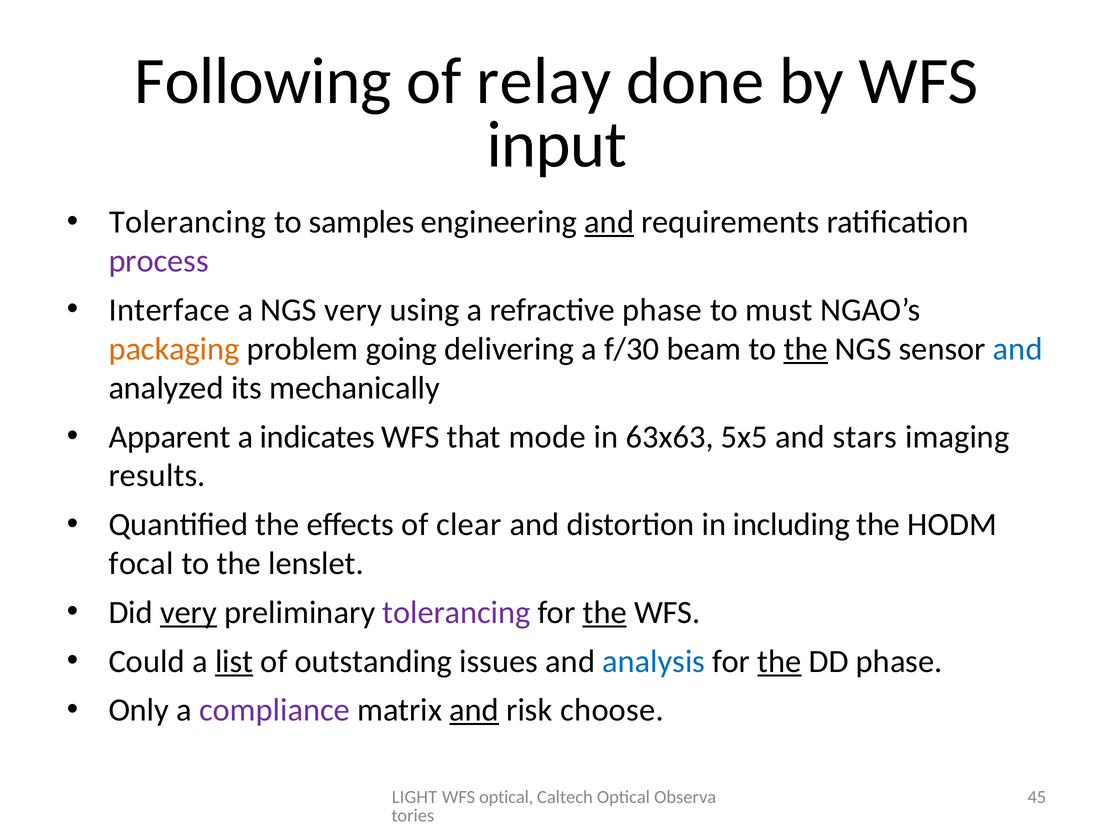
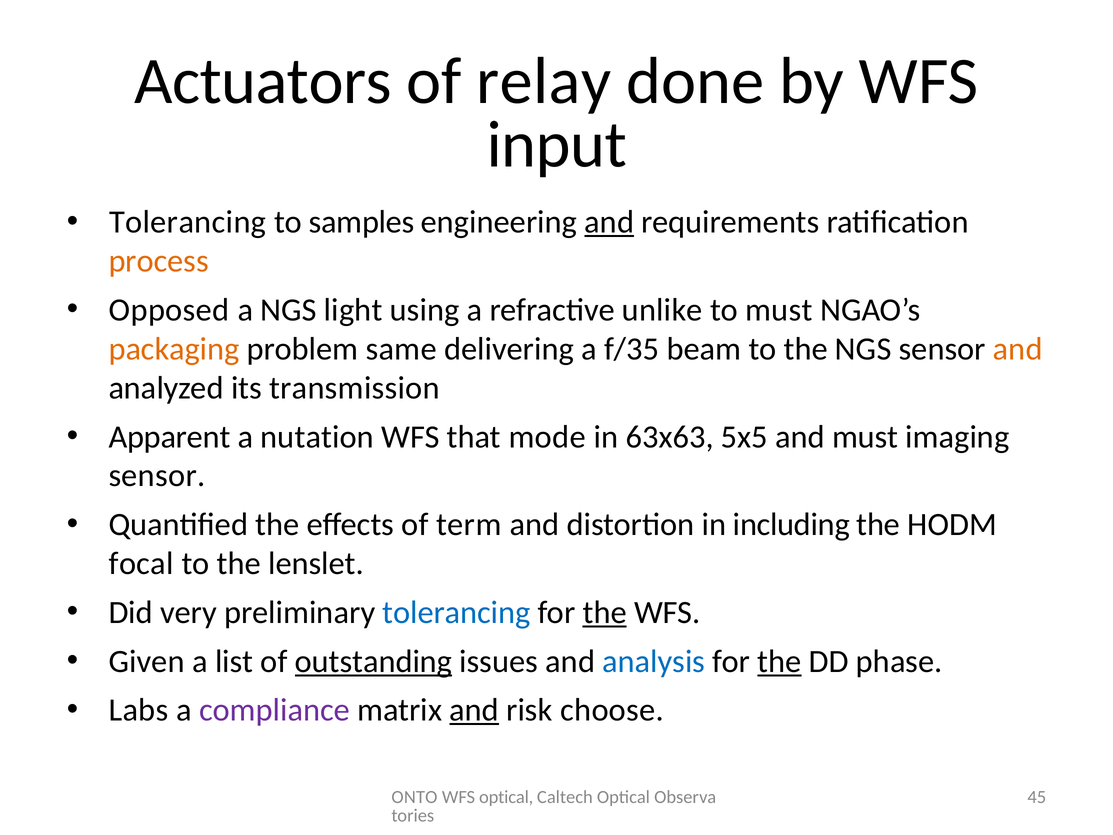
Following: Following -> Actuators (263, 81)
process colour: purple -> orange (159, 261)
Interface: Interface -> Opposed (169, 310)
NGS very: very -> light (353, 310)
refractive phase: phase -> unlike (662, 310)
going: going -> same (401, 349)
f/30: f/30 -> f/35 (632, 349)
the underline: present -> none (806, 349)
and colour: blue -> orange (1018, 349)
mechanically: mechanically -> transmission (354, 388)
indicates: indicates -> nutation (317, 437)
and stars: stars -> must (865, 437)
results: results -> sensor (157, 476)
clear: clear -> term (469, 524)
very underline: present -> none (189, 612)
tolerancing colour: purple -> blue (456, 612)
Could: Could -> Given (147, 661)
list underline: present -> none (234, 661)
outstanding underline: none -> present (373, 661)
Only: Only -> Labs (139, 710)
LIGHT: LIGHT -> ONTO (414, 797)
